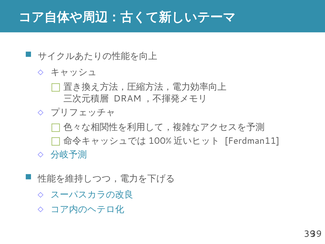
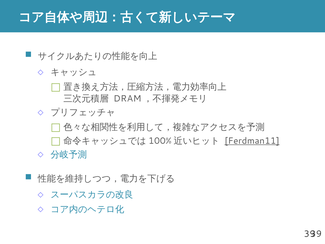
Ferdman11 underline: none -> present (252, 141)
